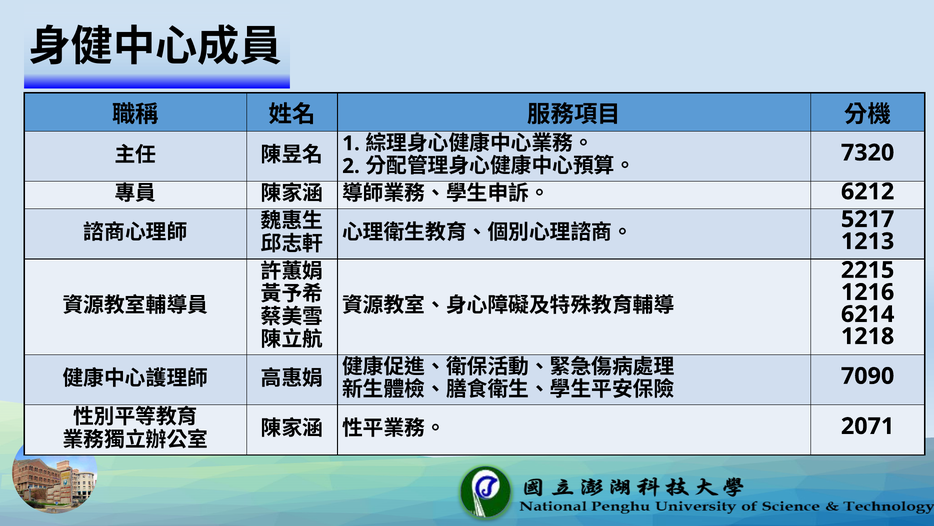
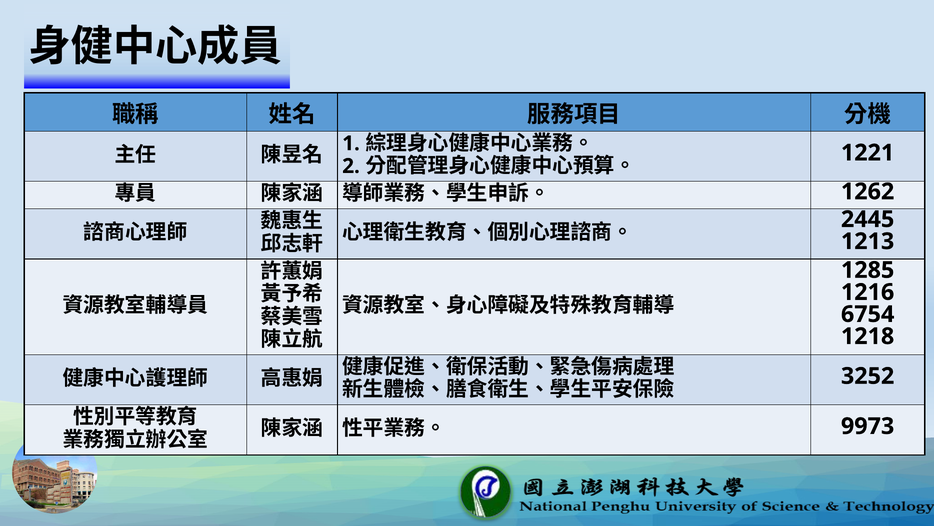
7320: 7320 -> 1221 (868, 153)
6212: 6212 -> 1262 (868, 191)
5217: 5217 -> 2445 (868, 219)
2215: 2215 -> 1285 (868, 270)
6214: 6214 -> 6754 (868, 314)
7090: 7090 -> 3252 (868, 376)
2071: 2071 -> 9973 (868, 426)
